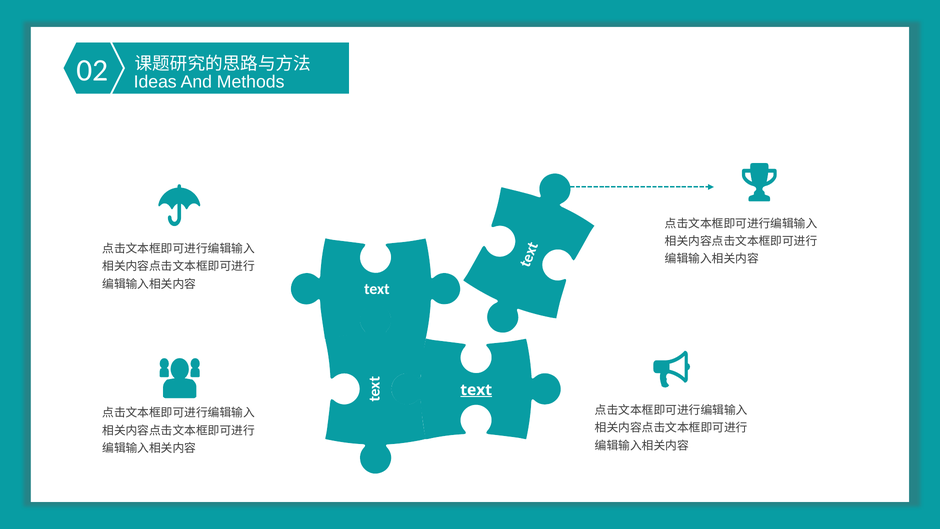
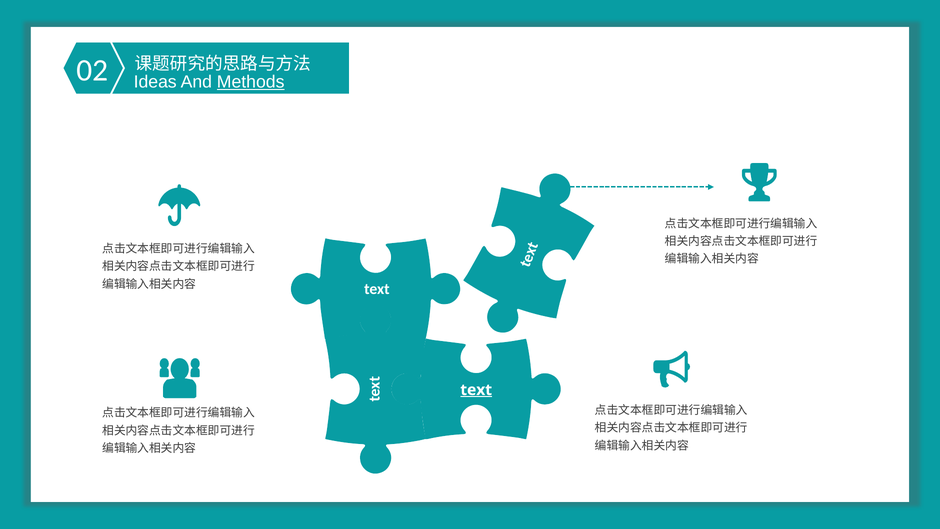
Methods underline: none -> present (251, 82)
